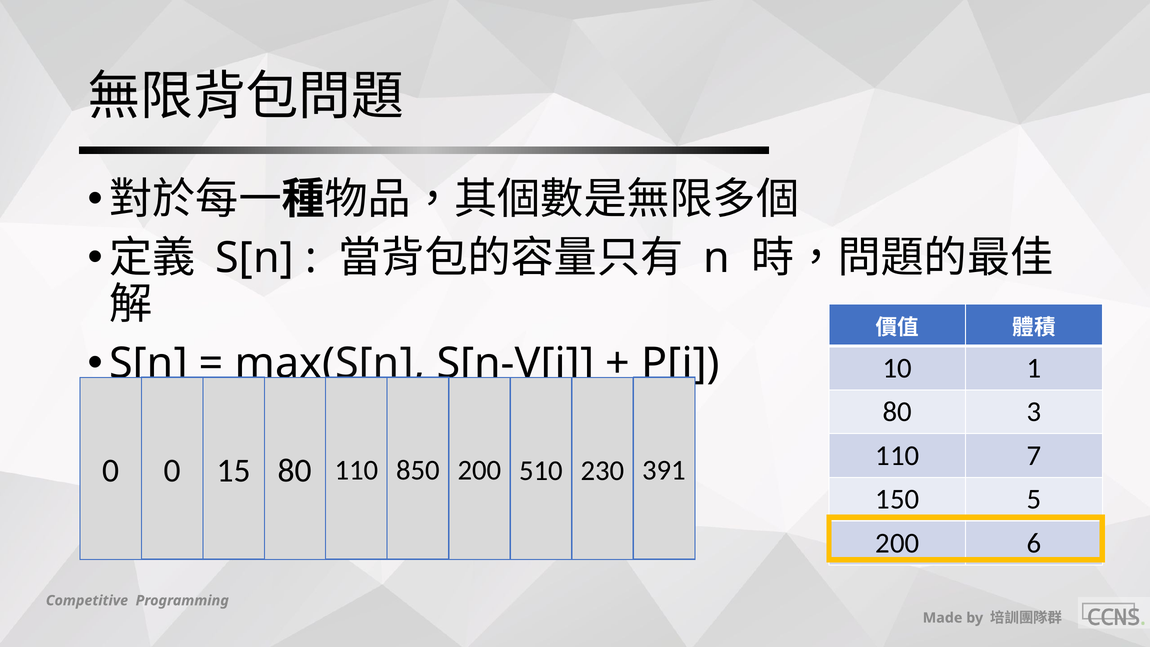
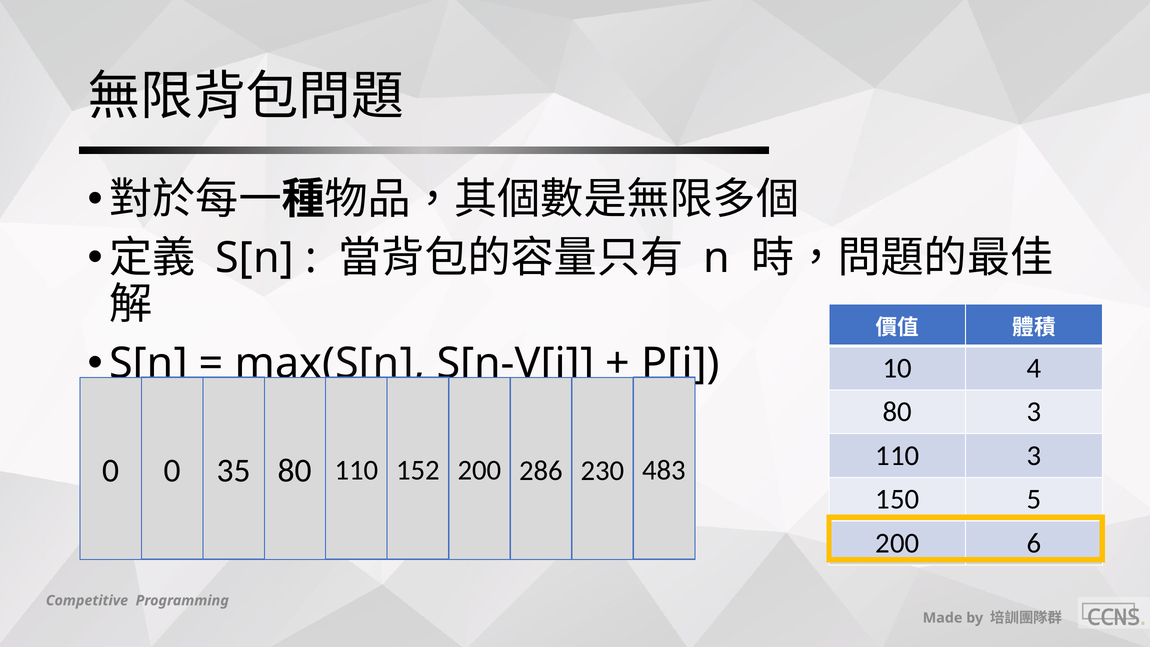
1: 1 -> 4 (1034, 368)
110 7: 7 -> 3 (1034, 456)
15: 15 -> 35 (234, 471)
850: 850 -> 152 (418, 470)
510: 510 -> 286 (541, 470)
391: 391 -> 483 (664, 470)
